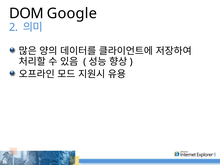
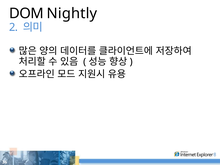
Google: Google -> Nightly (72, 13)
